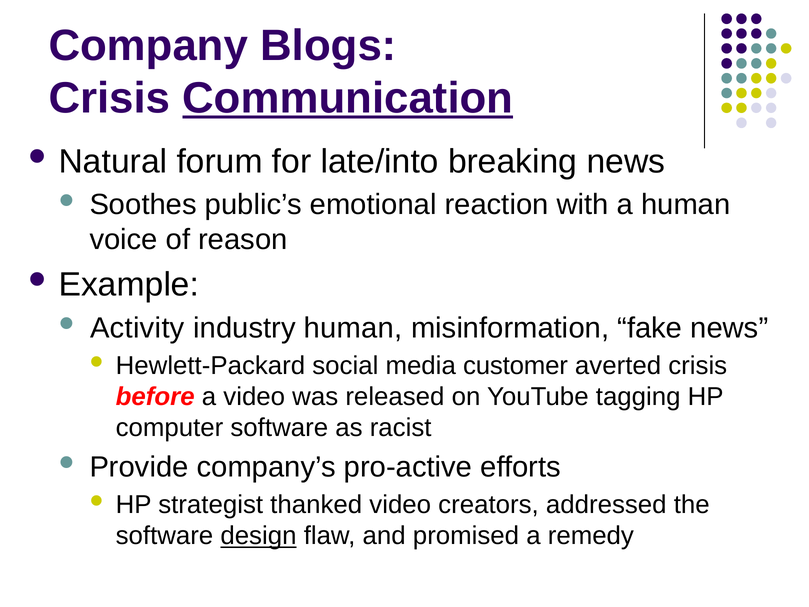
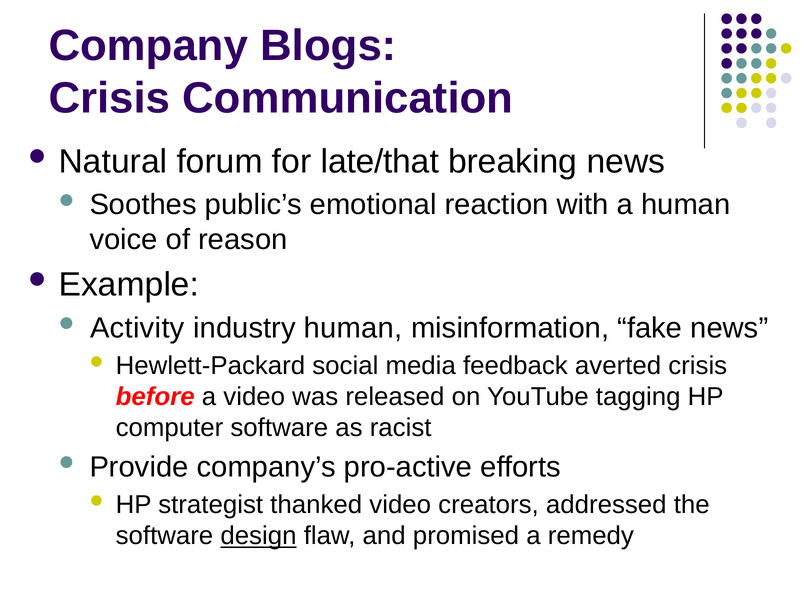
Communication underline: present -> none (348, 98)
late/into: late/into -> late/that (380, 161)
customer: customer -> feedback (515, 366)
